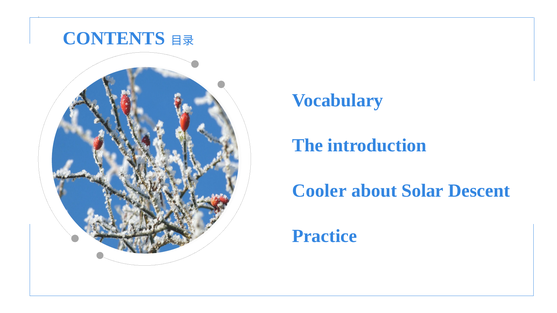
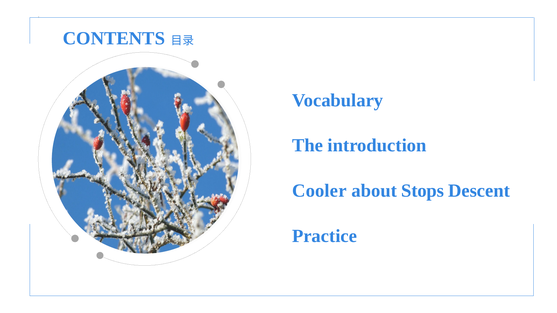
Solar: Solar -> Stops (423, 191)
